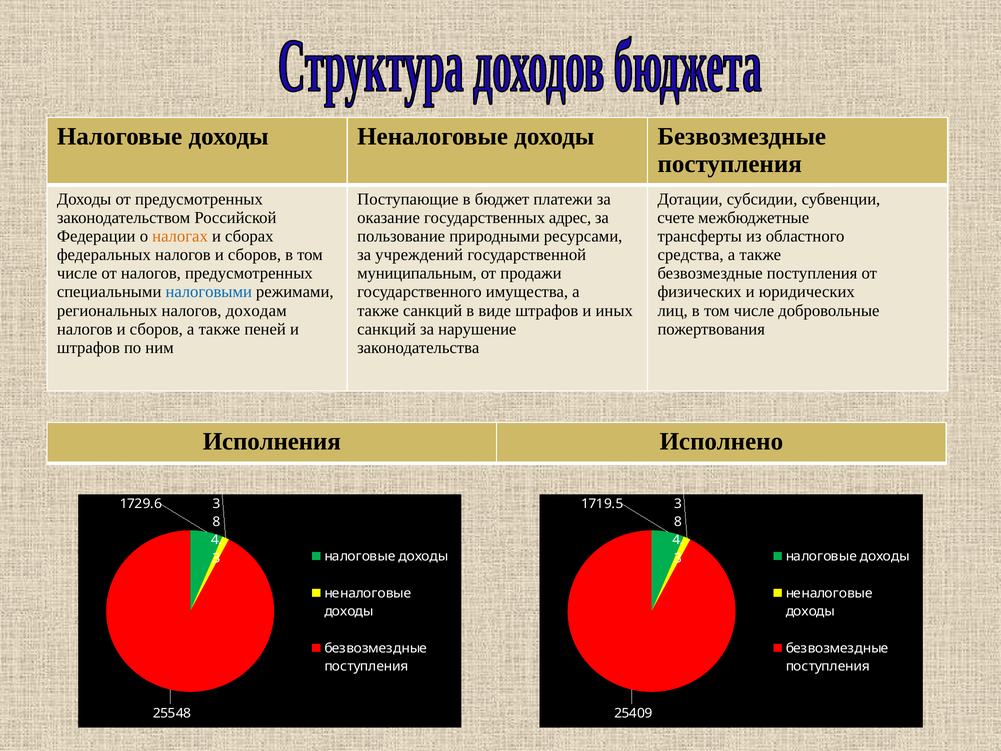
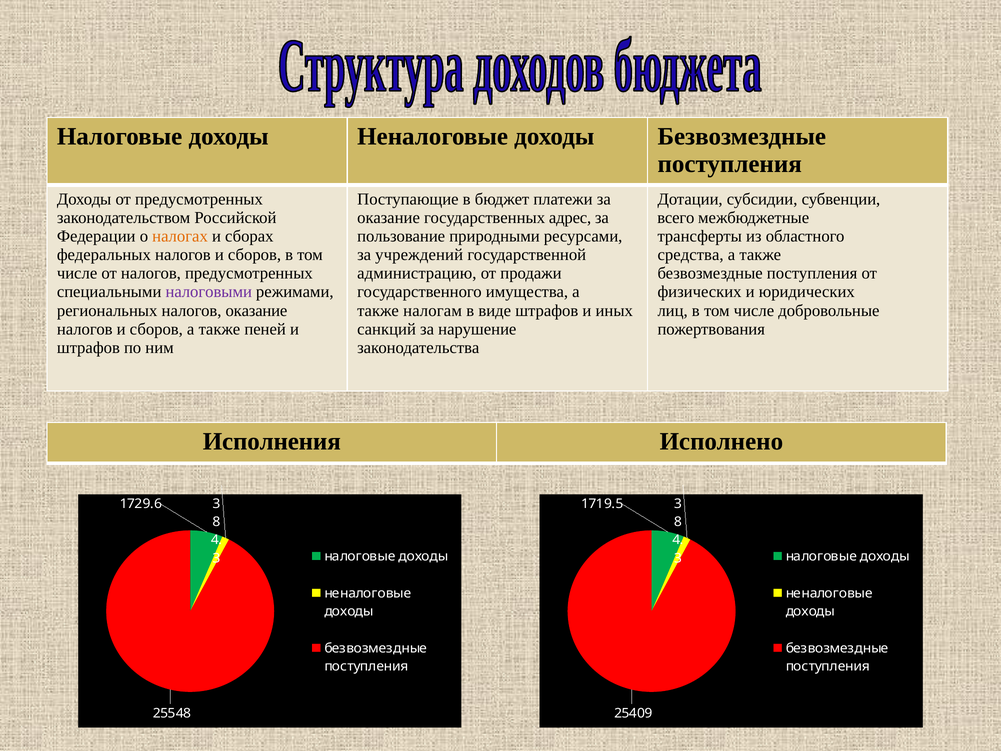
счете: счете -> всего (676, 218)
муниципальным: муниципальным -> администрацию (417, 273)
налоговыми colour: blue -> purple (209, 292)
налогов доходам: доходам -> оказание (256, 310)
также санкций: санкций -> налогам (433, 310)
